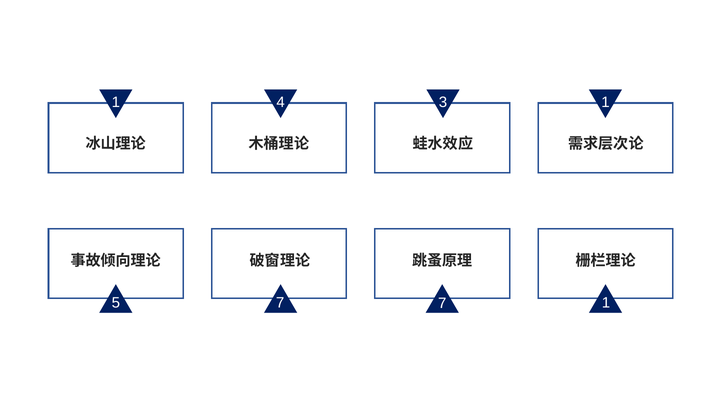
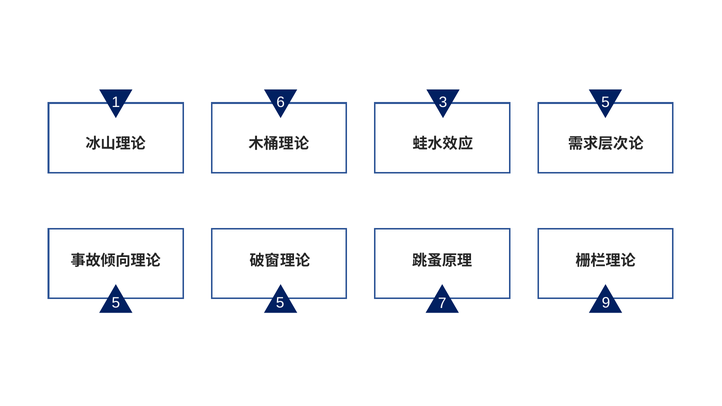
4: 4 -> 6 (281, 102)
3 1: 1 -> 5 (605, 102)
7: 7 -> 5 (280, 303)
7 1: 1 -> 9 (606, 303)
